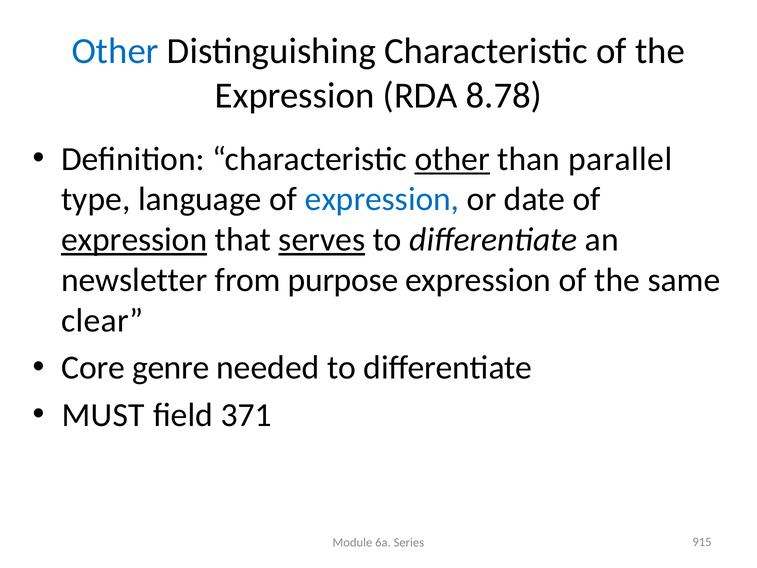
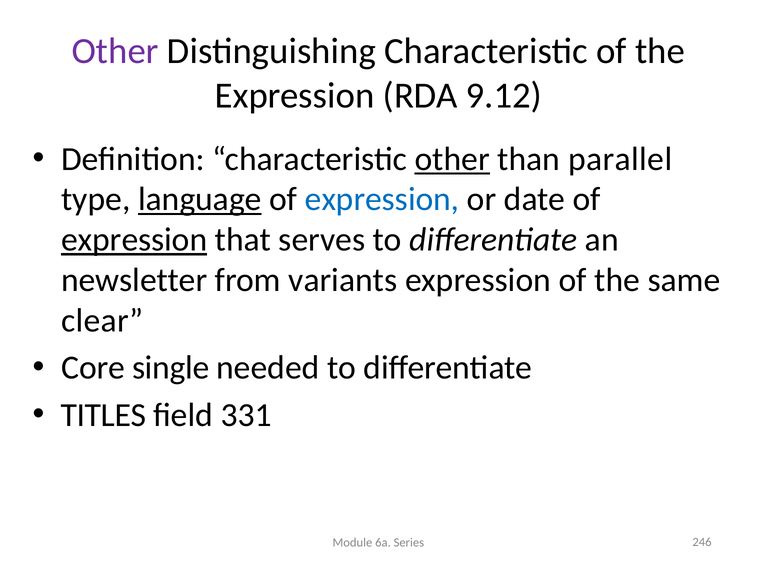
Other colour: blue -> purple (115, 51)
8.78: 8.78 -> 9.12 (504, 95)
language underline: none -> present (200, 199)
serves underline: present -> none (322, 240)
purpose: purpose -> variants (343, 280)
genre: genre -> single (171, 368)
MUST: MUST -> TITLES (103, 415)
371: 371 -> 331 (246, 415)
915: 915 -> 246 (702, 542)
